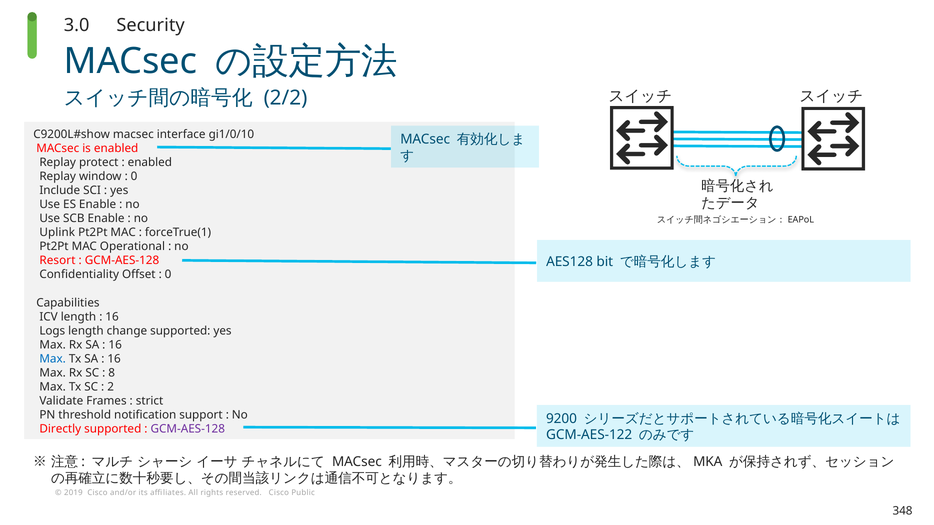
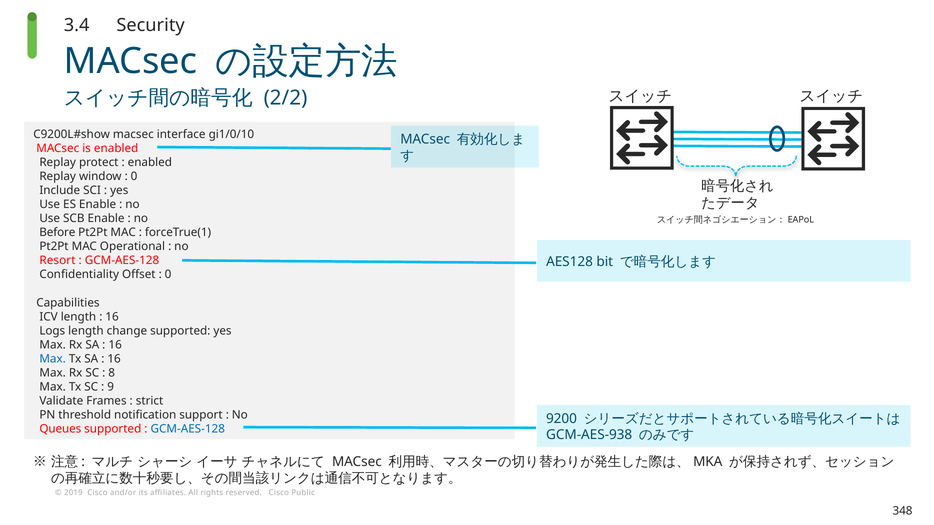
3.0: 3.0 -> 3.4 (77, 25)
Uplink: Uplink -> Before (57, 233)
2: 2 -> 9 (111, 387)
Directly: Directly -> Queues (60, 429)
GCM-AES-128 colour: purple -> blue (188, 429)
GCM-AES-122: GCM-AES-122 -> GCM-AES-938 (589, 435)
